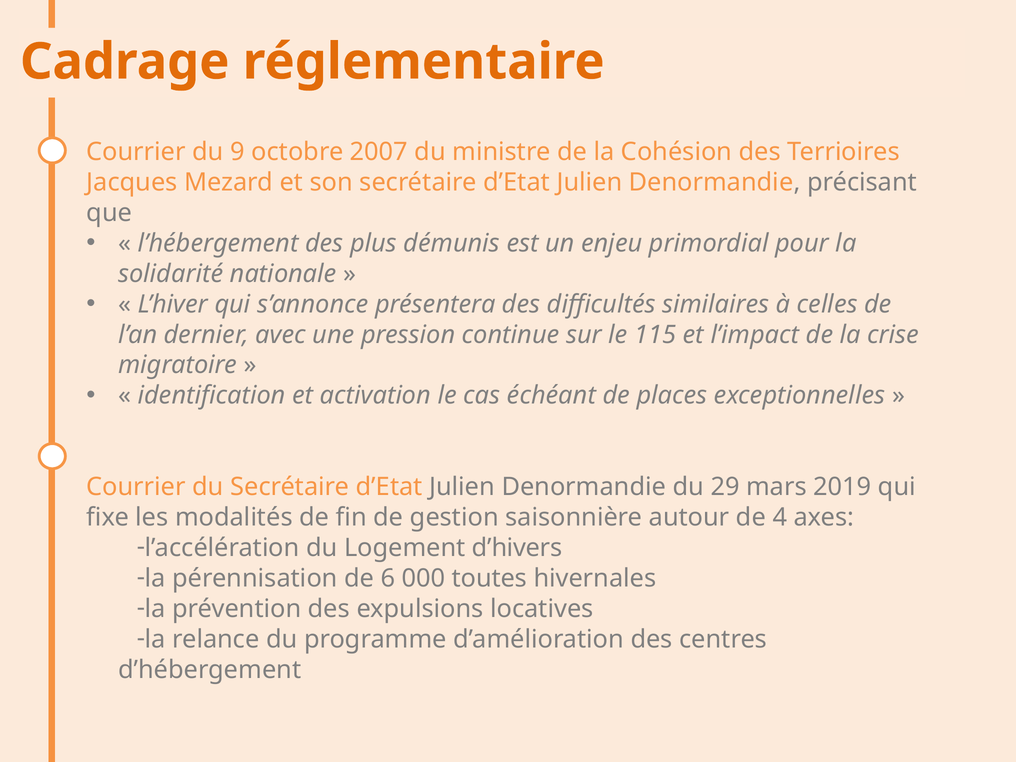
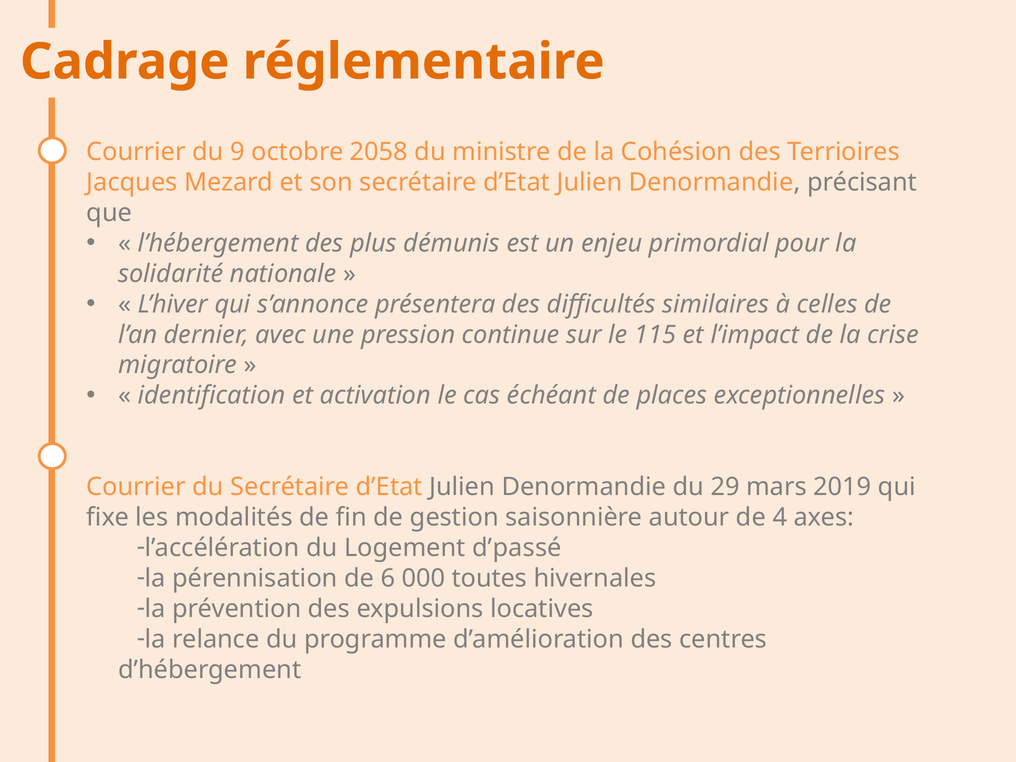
2007: 2007 -> 2058 (379, 152)
d’hivers: d’hivers -> d’passé (517, 548)
